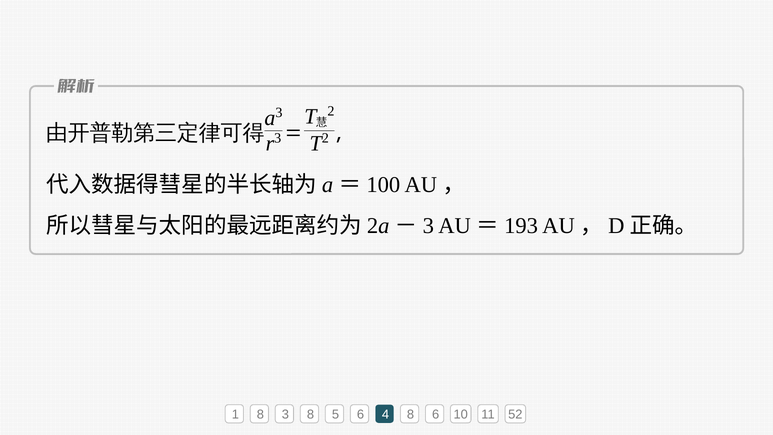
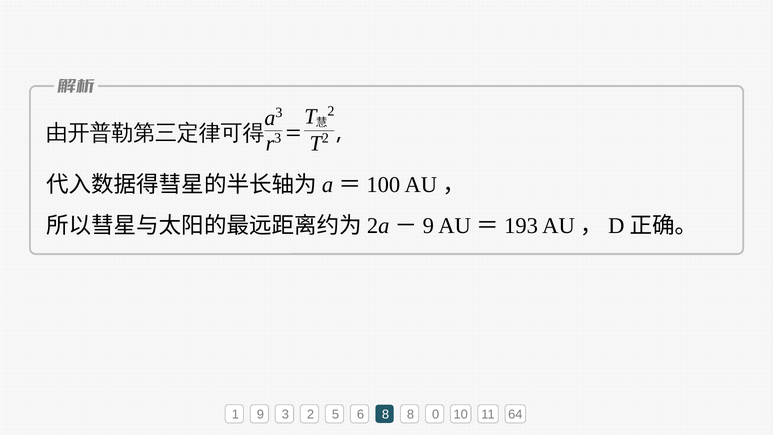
3: 3 -> 9 (428, 226)
1 8: 8 -> 9 (260, 414)
3 8: 8 -> 2 (310, 414)
6 4: 4 -> 8 (386, 414)
8 6: 6 -> 0 (436, 414)
52: 52 -> 64 (515, 414)
